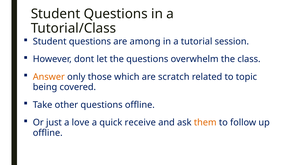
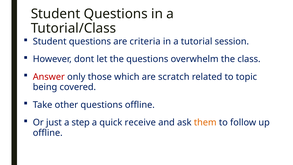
among: among -> criteria (145, 41)
Answer colour: orange -> red (49, 77)
love: love -> step (81, 122)
